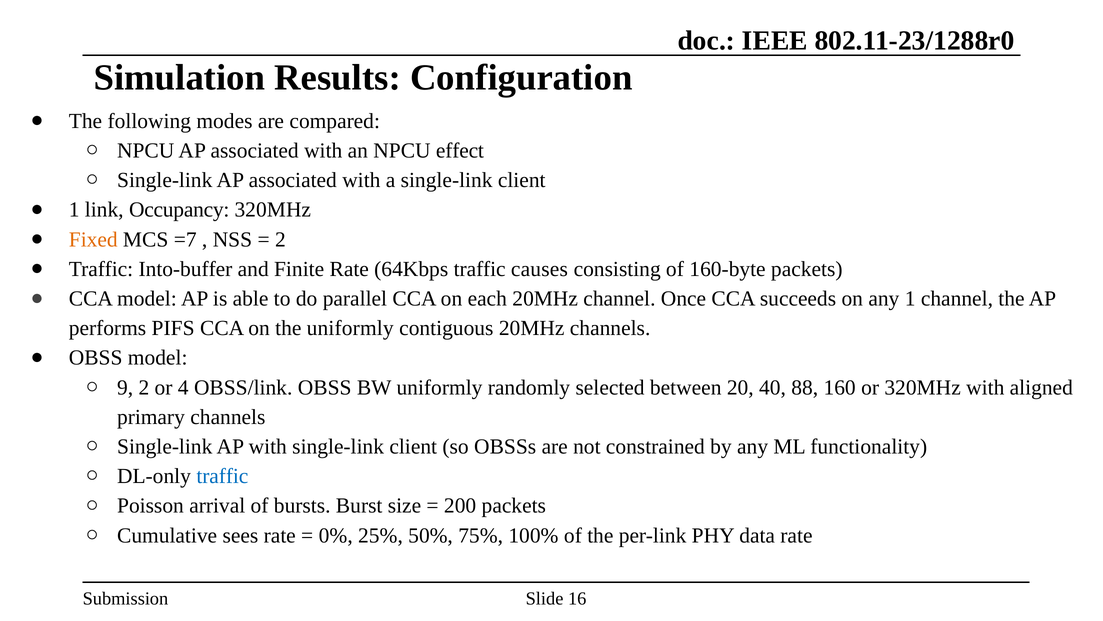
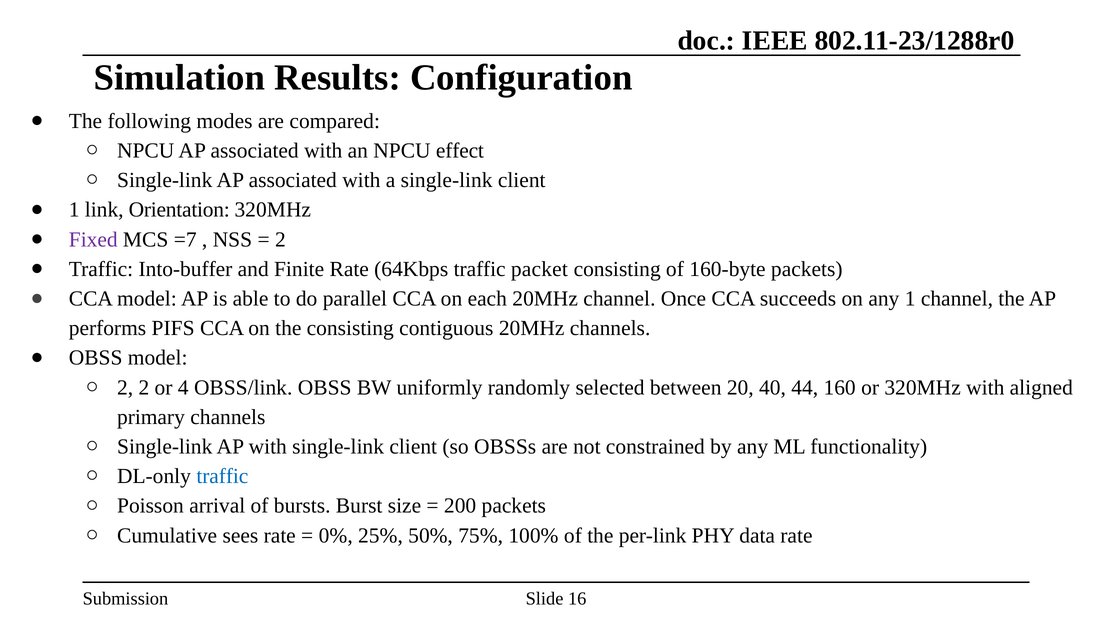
Occupancy: Occupancy -> Orientation (179, 210)
Fixed colour: orange -> purple (93, 239)
causes: causes -> packet (539, 269)
the uniformly: uniformly -> consisting (350, 328)
9: 9 -> 2 (125, 387)
88: 88 -> 44 (805, 387)
